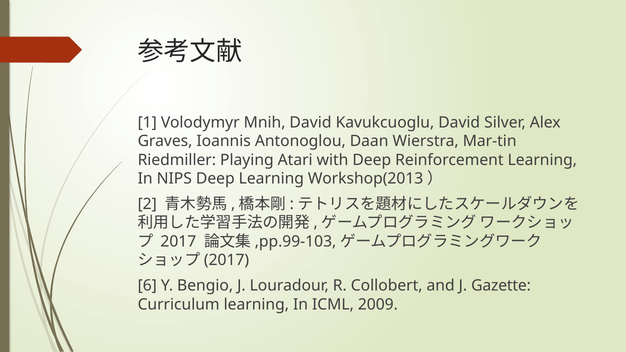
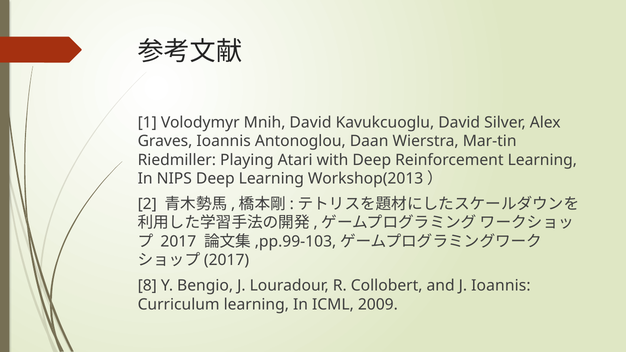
6: 6 -> 8 (147, 286)
J Gazette: Gazette -> Ioannis (501, 286)
